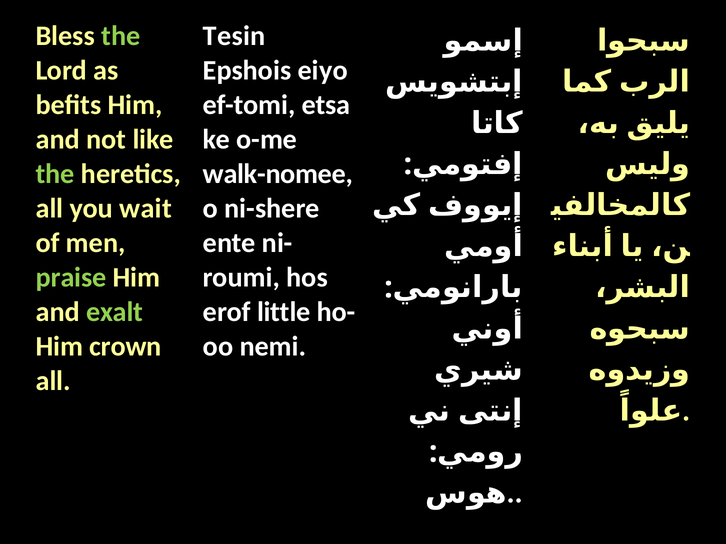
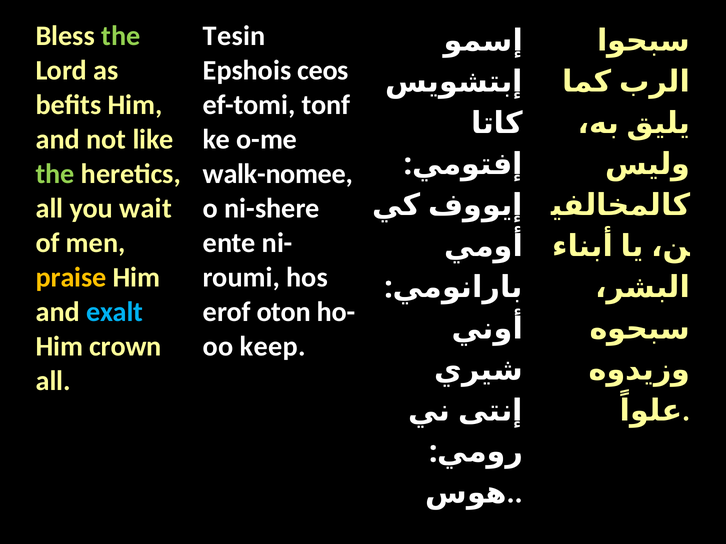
eiyo: eiyo -> ceos (323, 71)
etsa: etsa -> tonf (326, 105)
praise colour: light green -> yellow (71, 278)
exalt colour: light green -> light blue (115, 312)
little: little -> oton (284, 312)
nemi: nemi -> keep (273, 347)
